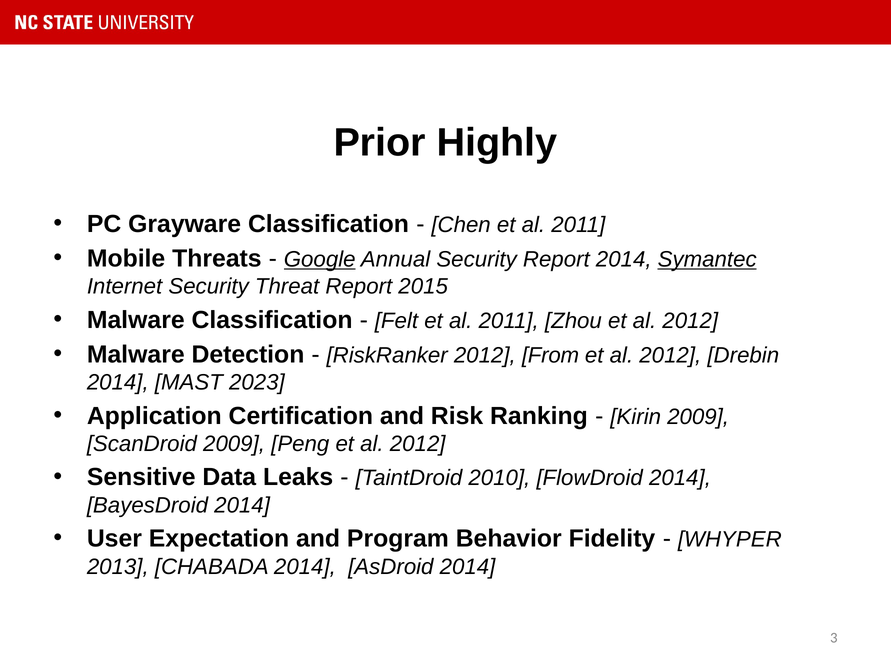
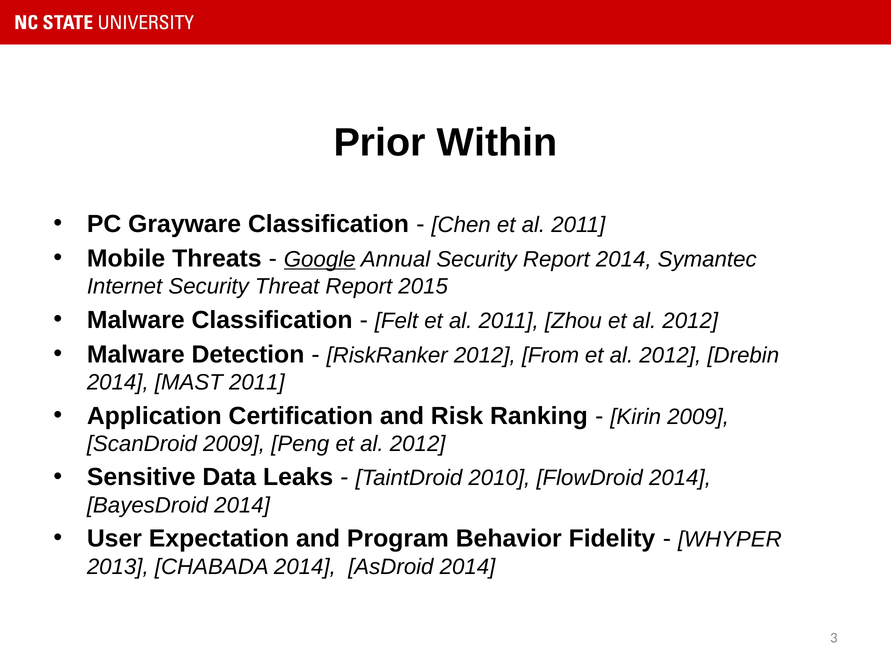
Highly: Highly -> Within (497, 143)
Symantec underline: present -> none (707, 259)
MAST 2023: 2023 -> 2011 (257, 383)
